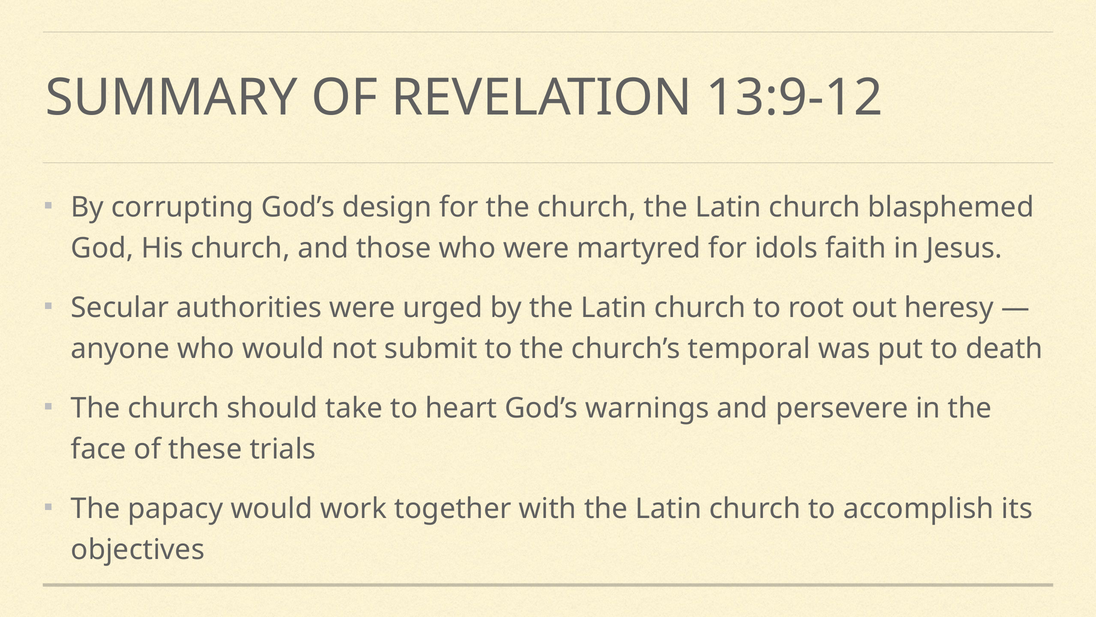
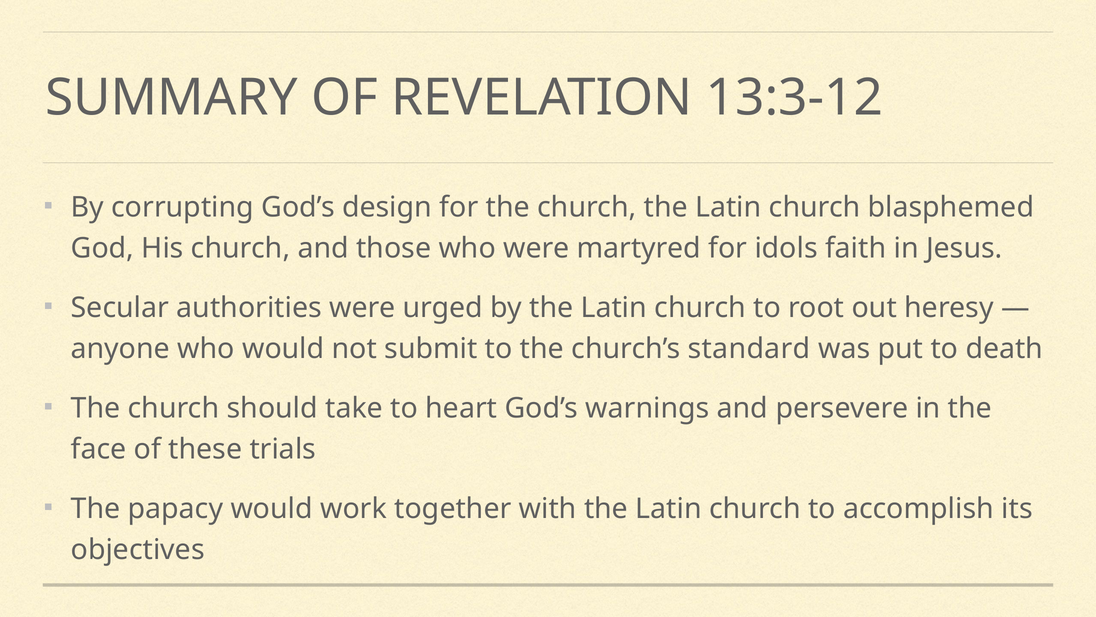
13:9-12: 13:9-12 -> 13:3-12 (794, 98)
temporal: temporal -> standard (749, 348)
